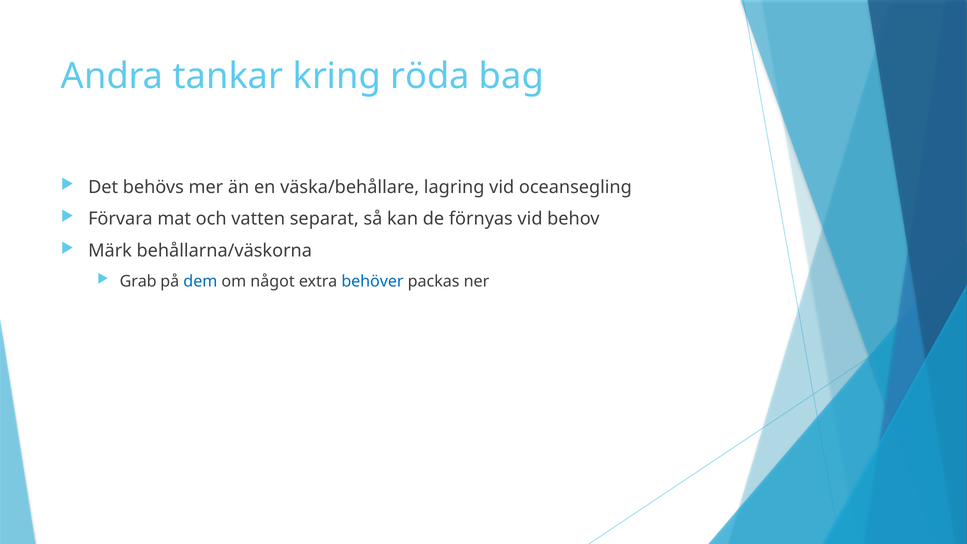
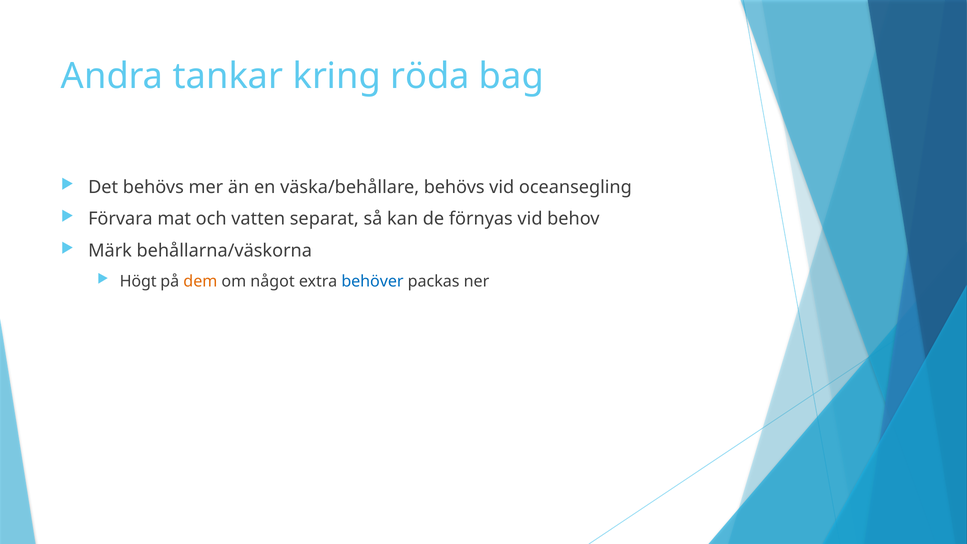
väska/behållare lagring: lagring -> behövs (454, 187)
Grab: Grab -> Högt (138, 281)
dem colour: blue -> orange (200, 281)
